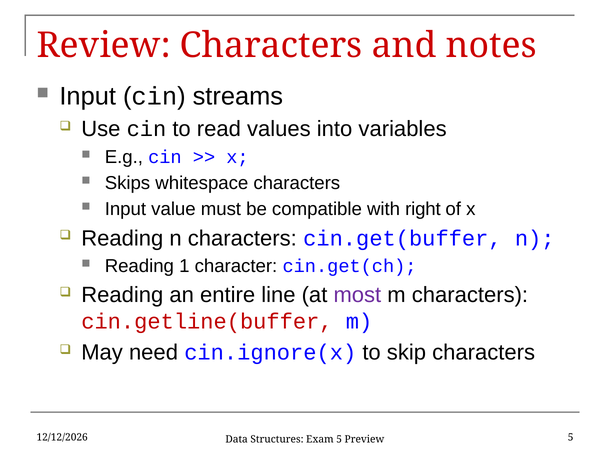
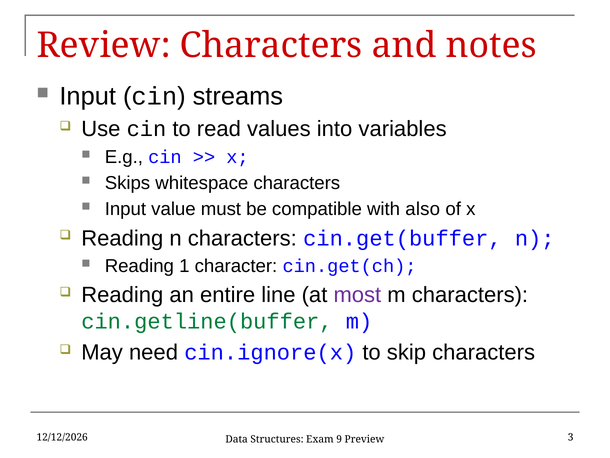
right: right -> also (423, 209)
cin.getline(buffer colour: red -> green (207, 321)
Exam 5: 5 -> 9 (339, 439)
Preview 5: 5 -> 3 (571, 437)
